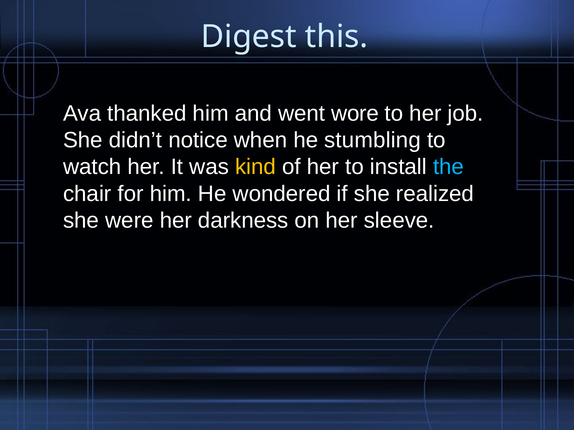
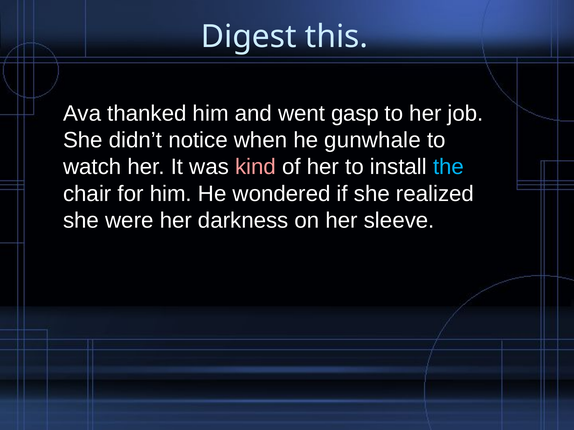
wore: wore -> gasp (355, 113)
stumbling: stumbling -> gunwhale (373, 140)
kind colour: yellow -> pink (256, 167)
